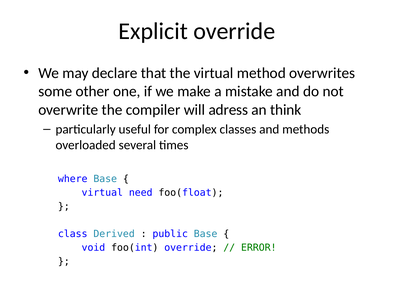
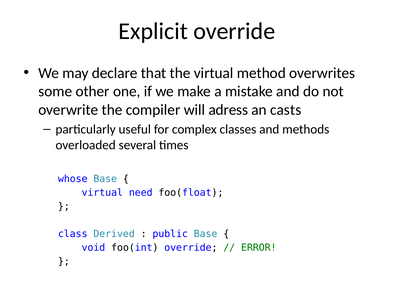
think: think -> casts (286, 110)
where: where -> whose (73, 179)
